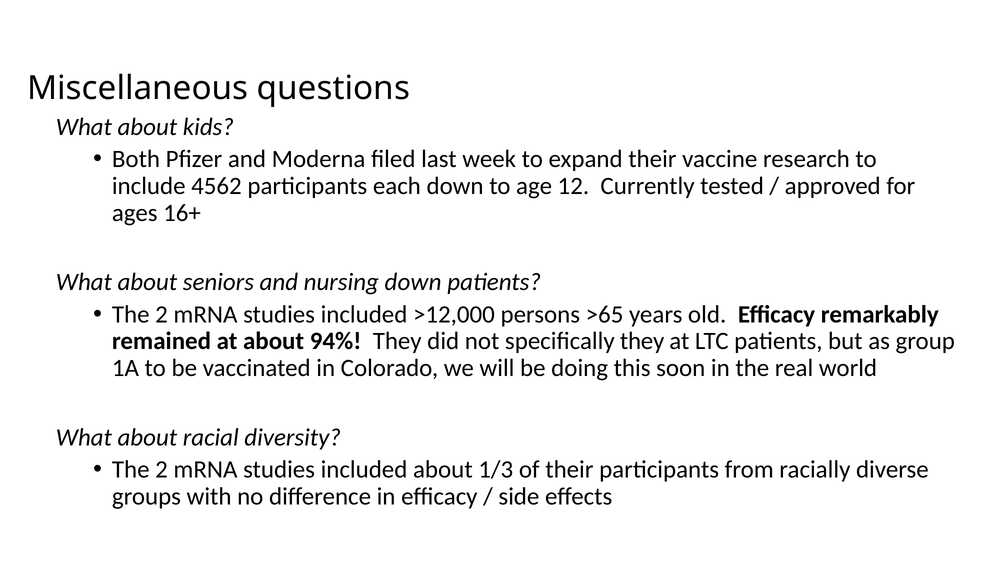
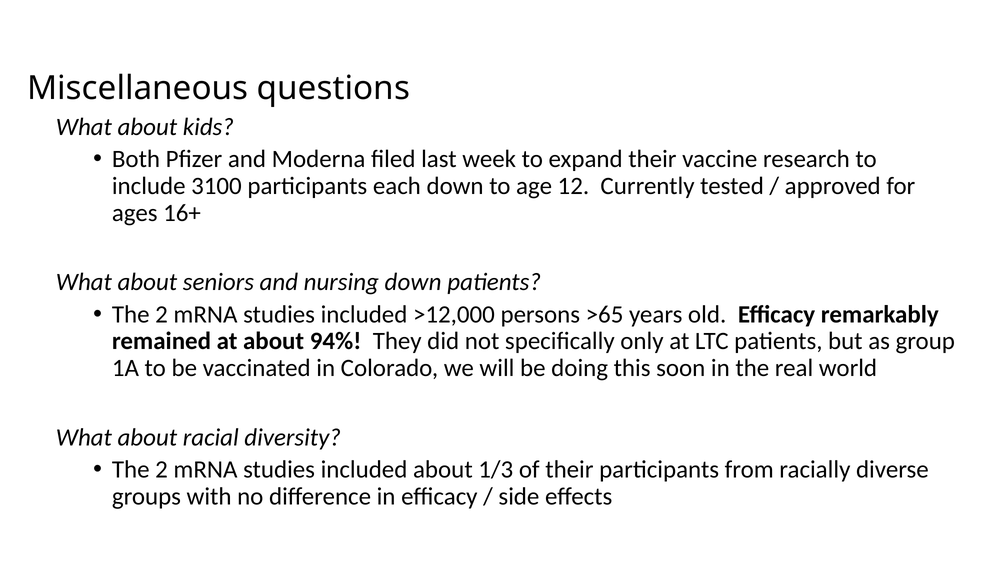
4562: 4562 -> 3100 (216, 186)
specifically they: they -> only (642, 341)
